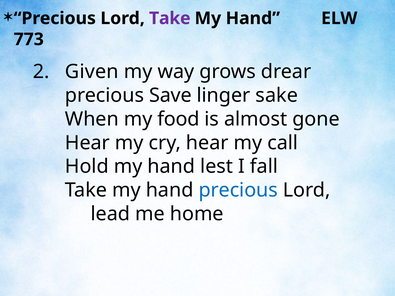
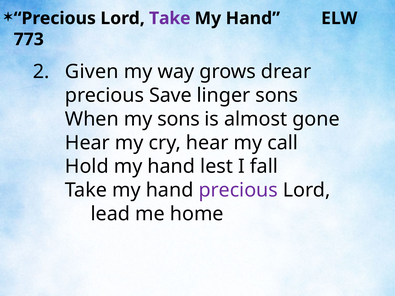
linger sake: sake -> sons (277, 95)
my food: food -> sons (179, 119)
precious colour: blue -> purple (238, 190)
